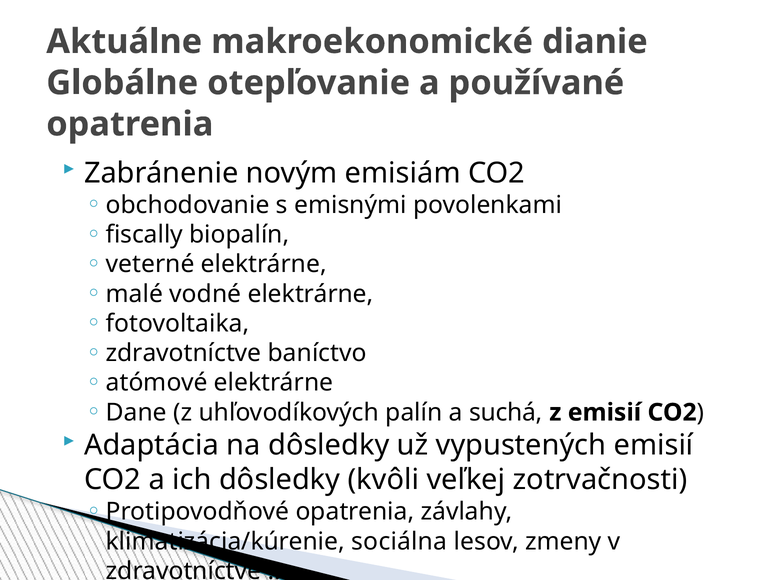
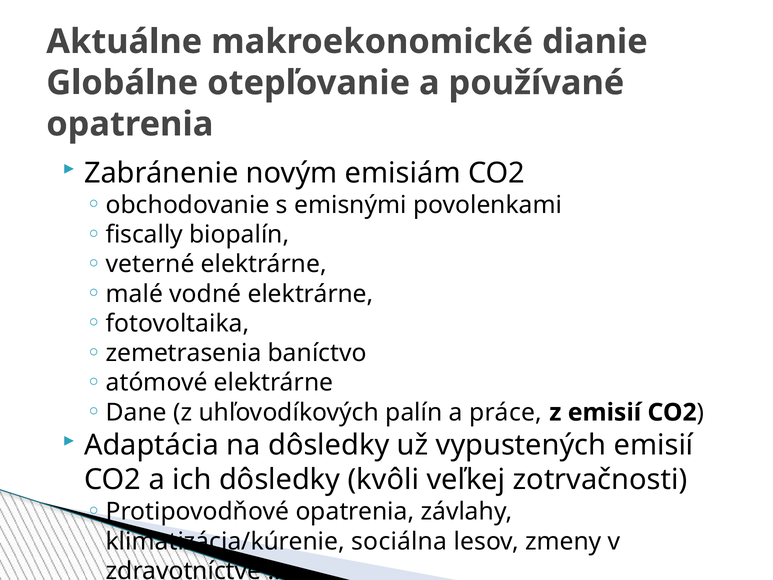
zdravotníctve: zdravotníctve -> zemetrasenia (184, 353)
suchá: suchá -> práce (506, 412)
